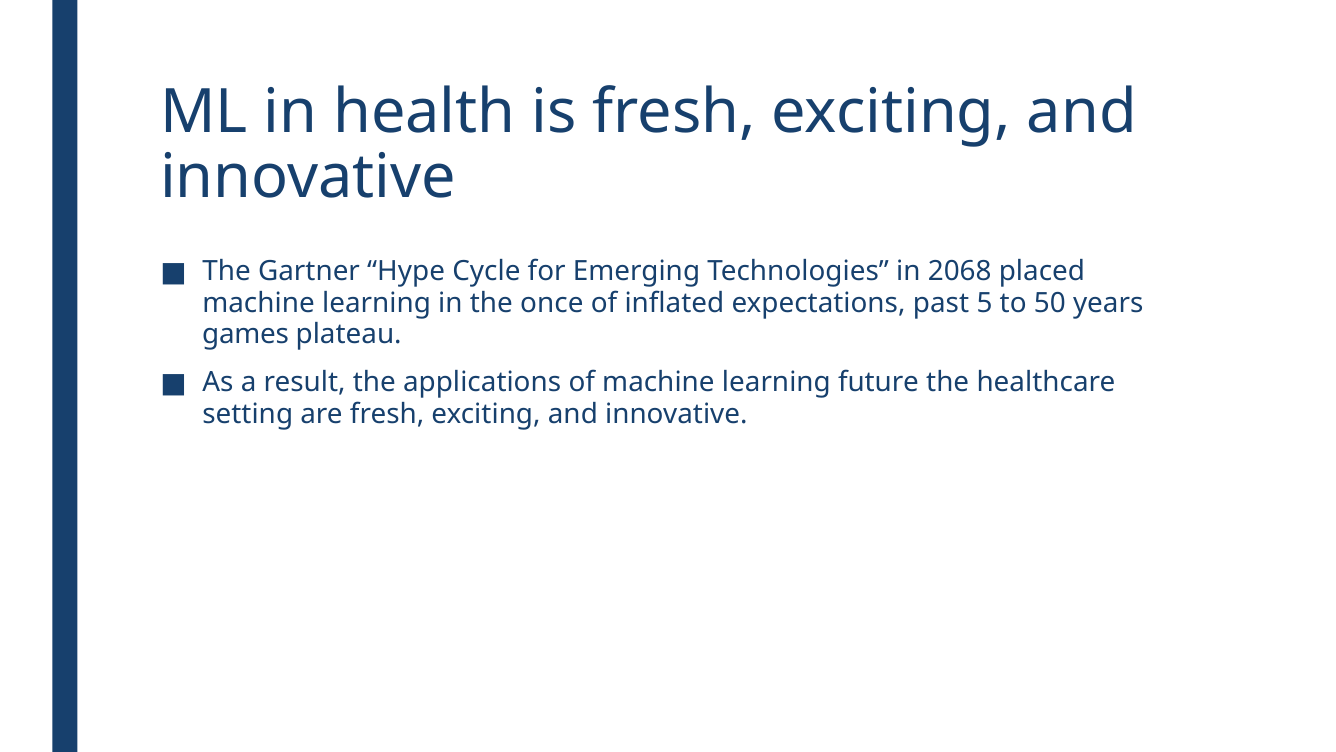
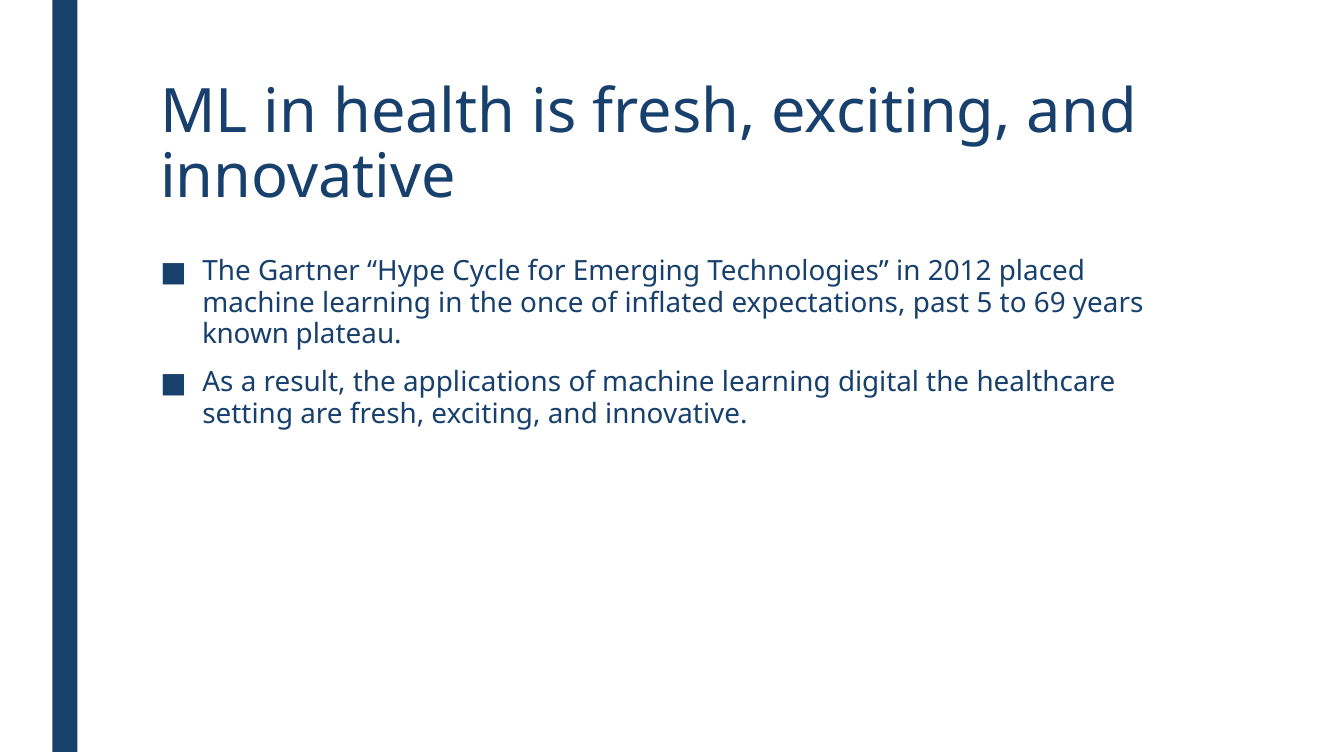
2068: 2068 -> 2012 (960, 271)
50: 50 -> 69 (1050, 303)
games: games -> known (246, 334)
future: future -> digital (879, 382)
